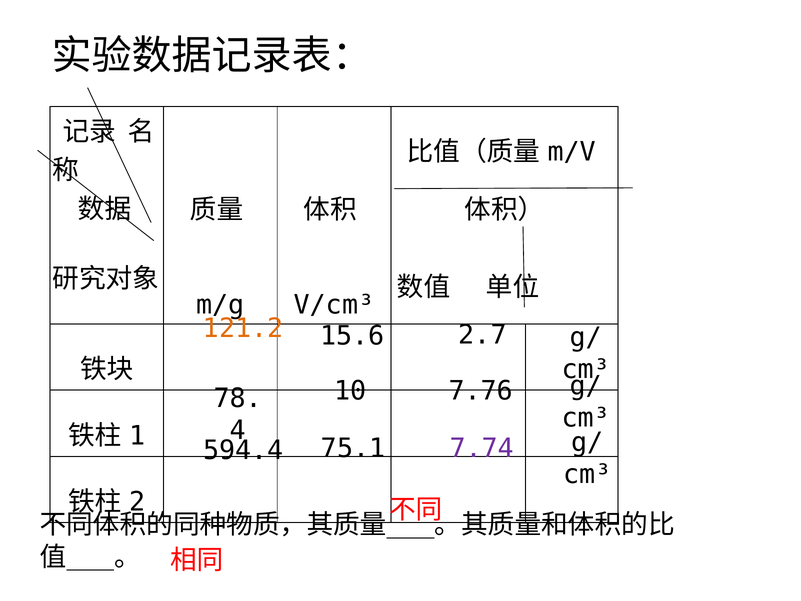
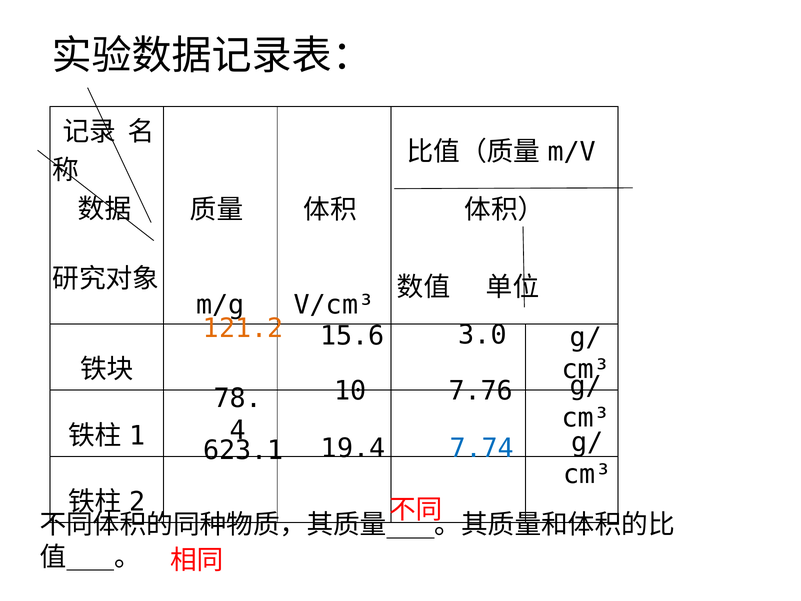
2.7: 2.7 -> 3.0 (483, 335)
75.1: 75.1 -> 19.4 (353, 448)
7.74 colour: purple -> blue (482, 448)
594.4: 594.4 -> 623.1 (243, 450)
